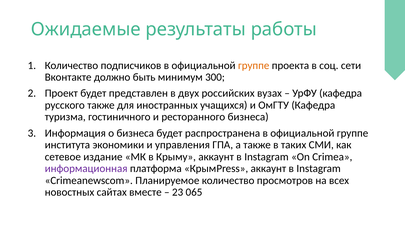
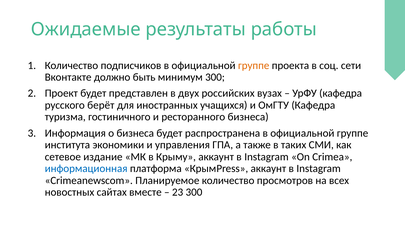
русского также: также -> берёт (101, 105)
информационная colour: purple -> blue (86, 169)
23 065: 065 -> 300 (194, 192)
